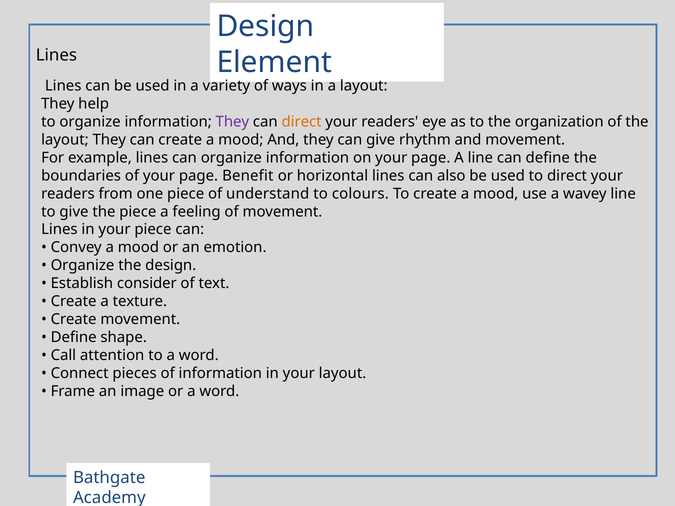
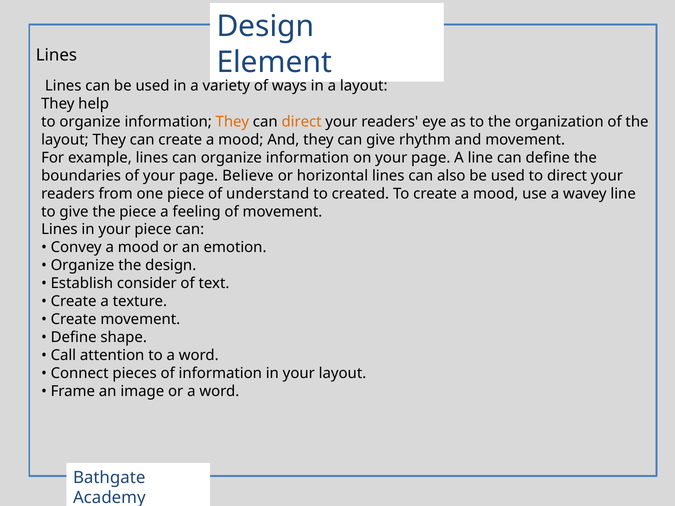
They colour: purple -> orange (232, 122)
Benefit: Benefit -> Believe (248, 176)
colours: colours -> created (360, 194)
